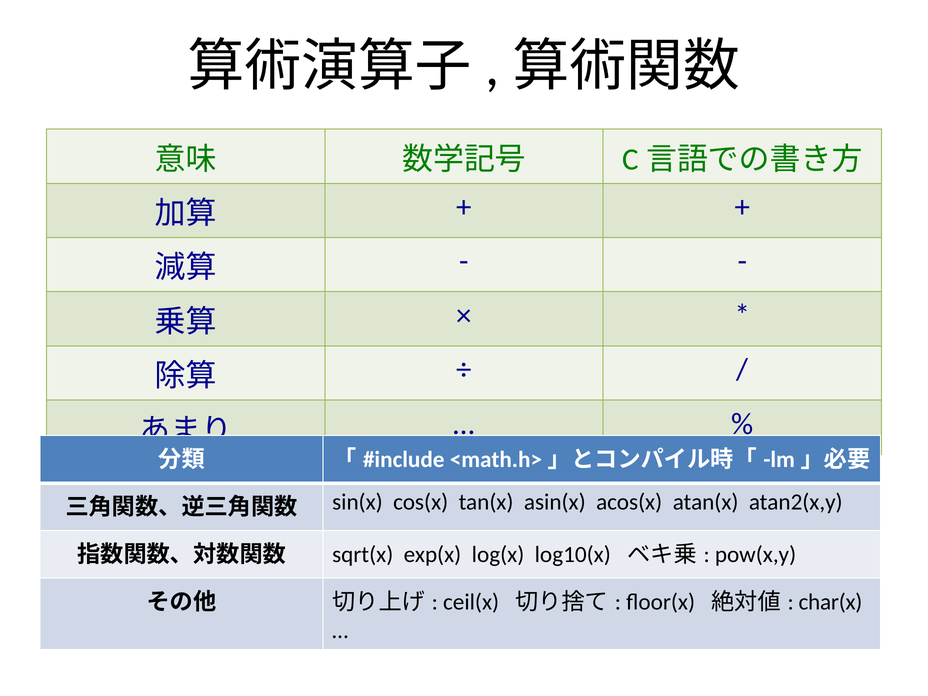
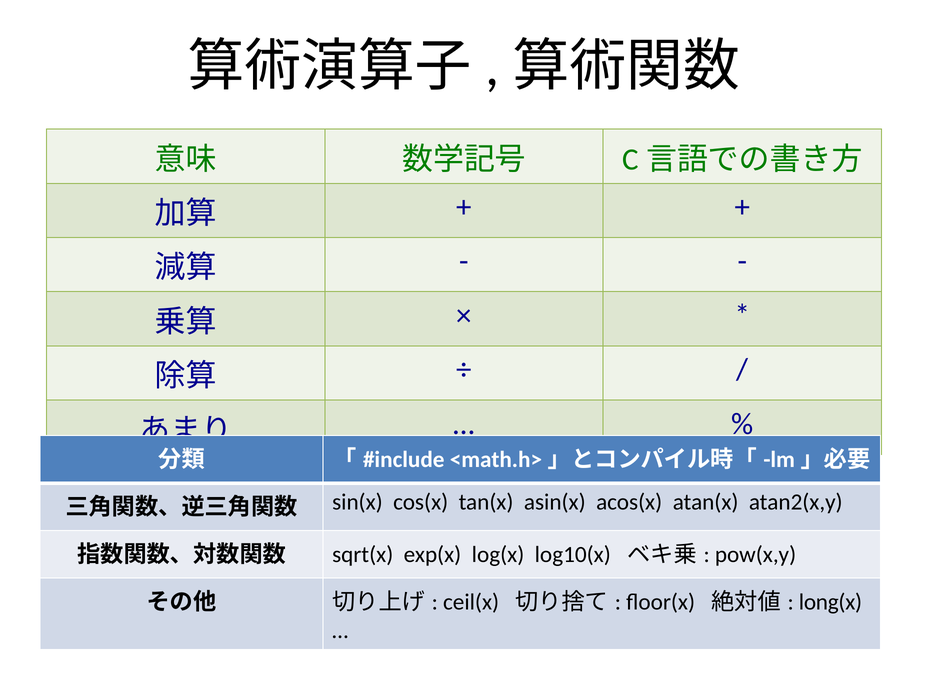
char(x: char(x -> long(x (830, 602)
